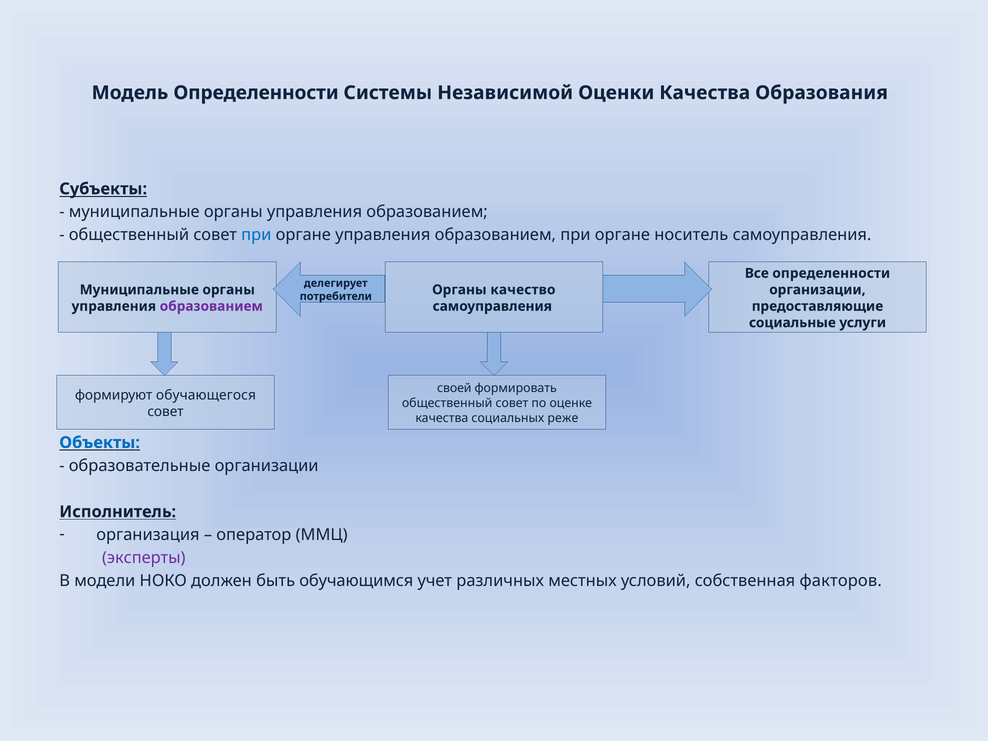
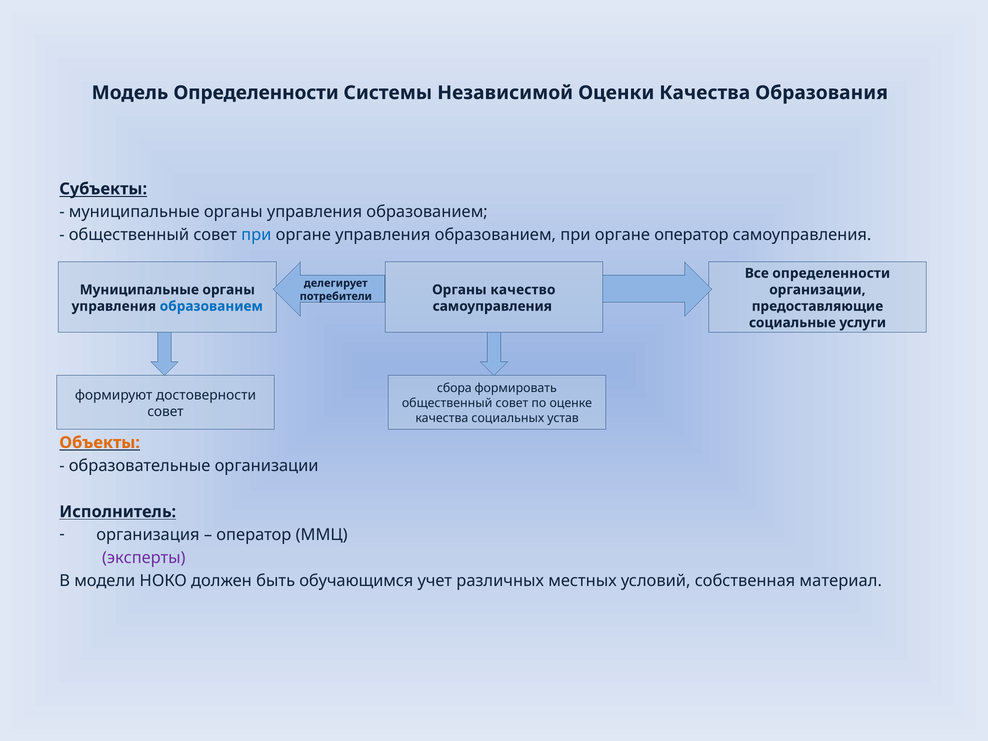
органе носитель: носитель -> оператор (691, 235)
образованием colour: purple -> blue (211, 306)
своей: своей -> сбора (454, 388)
обучающегося: обучающегося -> достоверности (206, 395)
реже: реже -> устав (563, 418)
Объекты colour: blue -> orange (100, 443)
факторов: факторов -> материал (841, 581)
